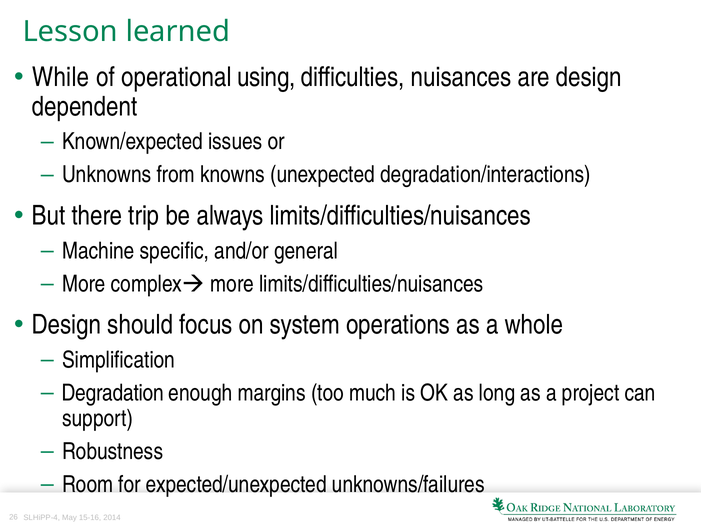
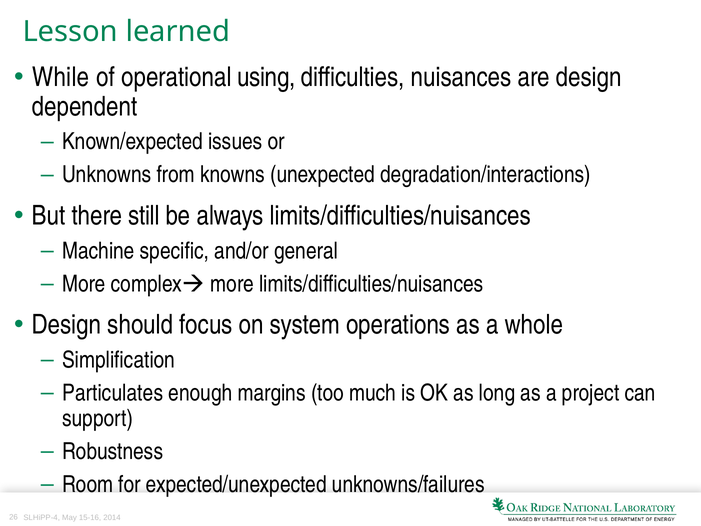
trip: trip -> still (144, 216)
Degradation: Degradation -> Particulates (113, 393)
